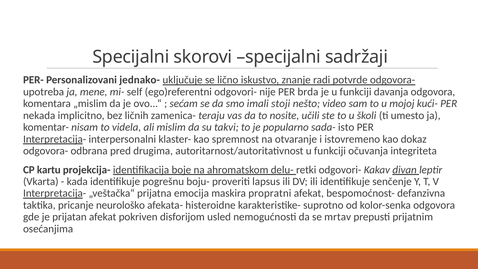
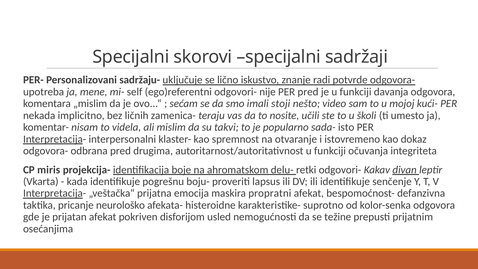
jednako-: jednako- -> sadržaju- (140, 80)
PER brda: brda -> pred (308, 92)
kartu: kartu -> miris (49, 170)
mrtav: mrtav -> težine (338, 217)
